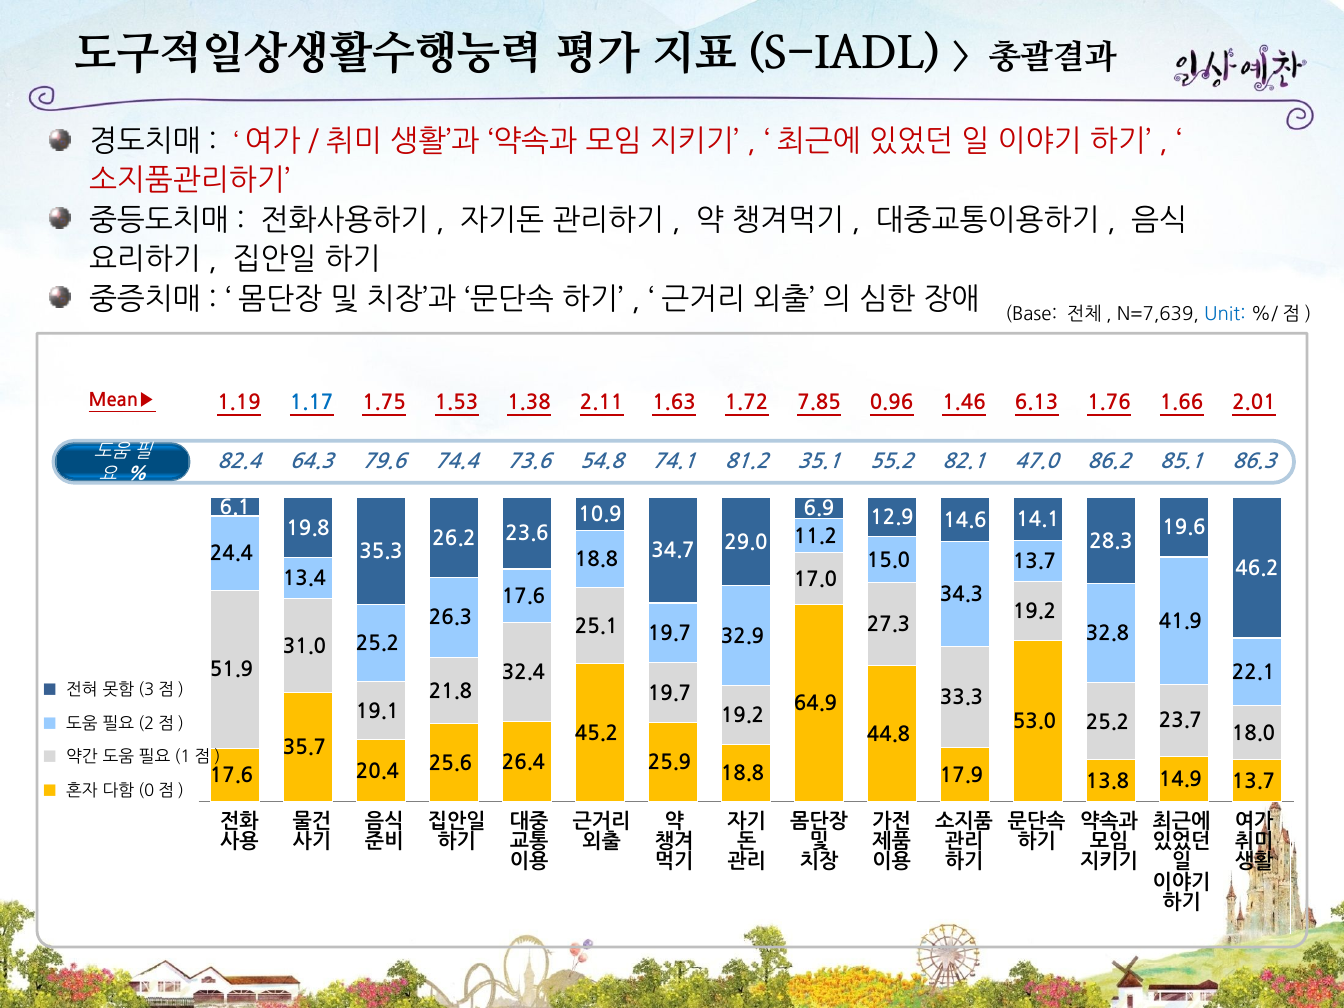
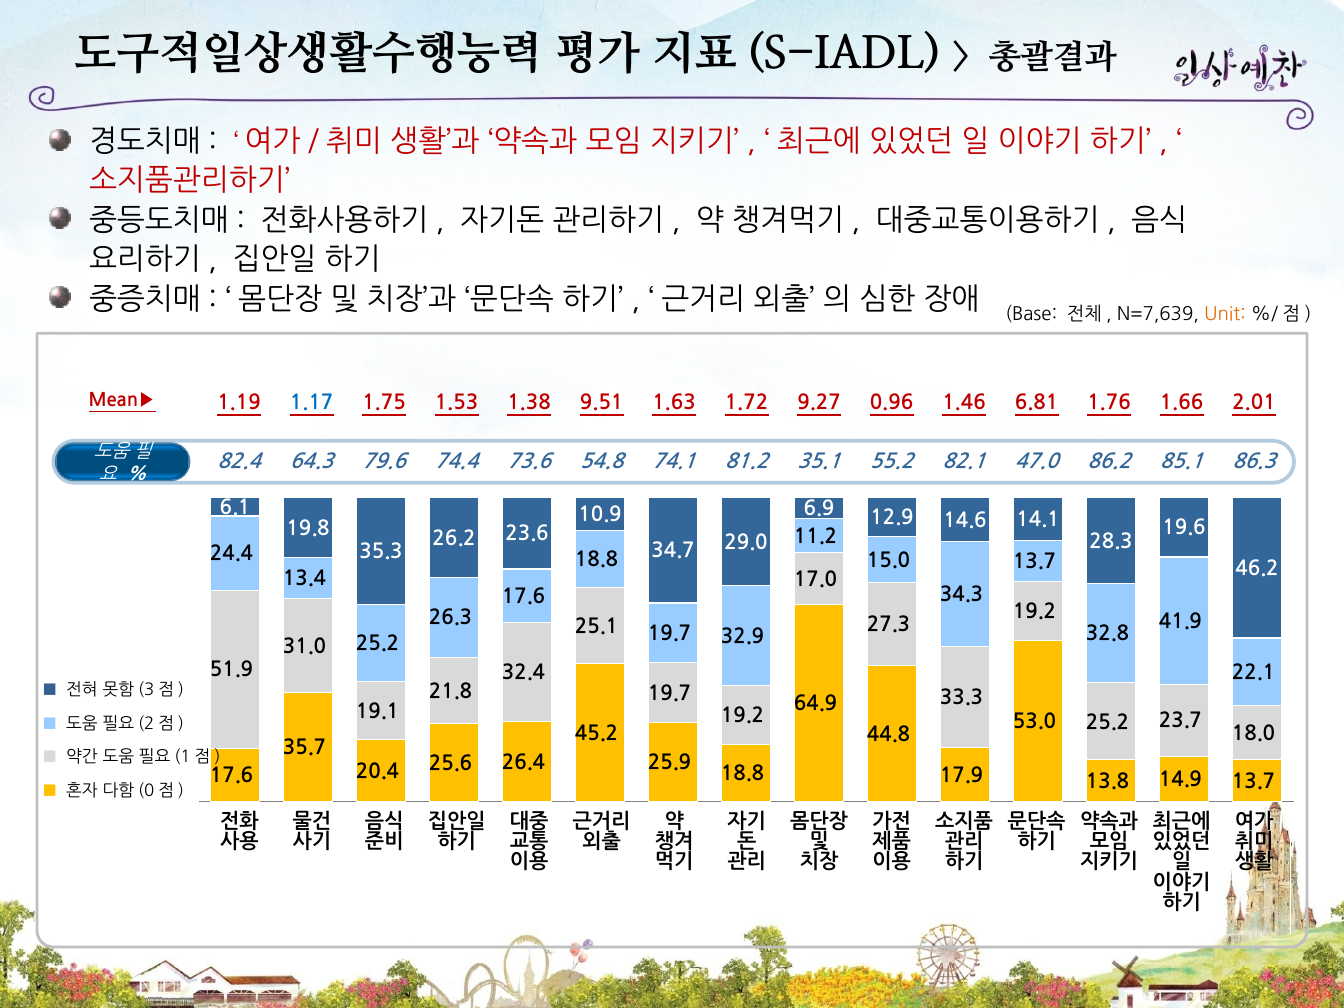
Unit colour: blue -> orange (1225, 314)
2.11: 2.11 -> 9.51 (602, 402)
7.85: 7.85 -> 9.27 (819, 402)
6.13: 6.13 -> 6.81 (1037, 402)
